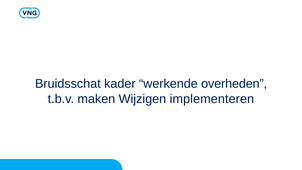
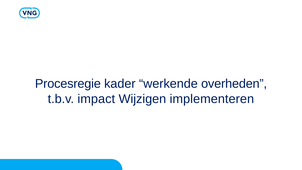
Bruidsschat: Bruidsschat -> Procesregie (68, 84)
maken: maken -> impact (96, 99)
